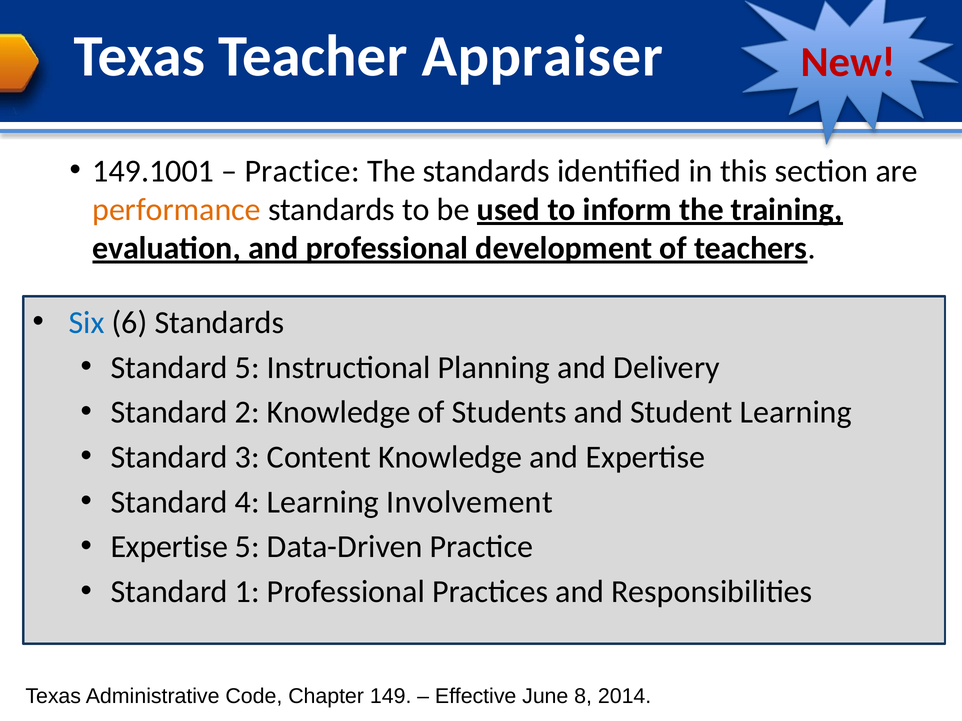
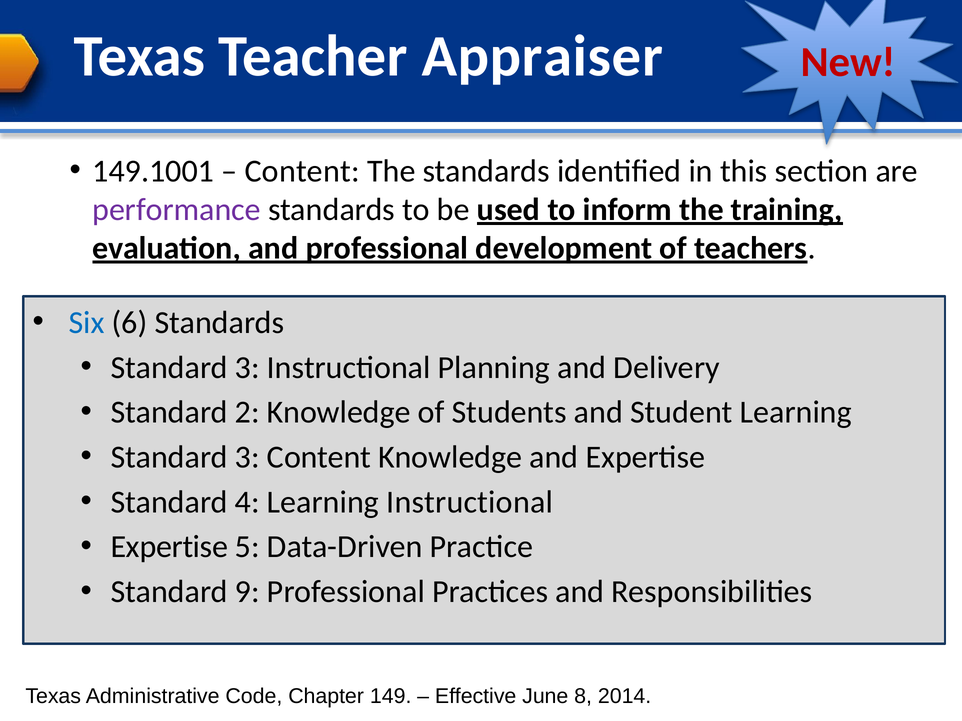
Practice: Practice -> Content (302, 171)
performance colour: orange -> purple (177, 210)
5: 5 -> 3 (247, 368)
Learning Involvement: Involvement -> Instructional (470, 502)
1: 1 -> 9 (247, 592)
